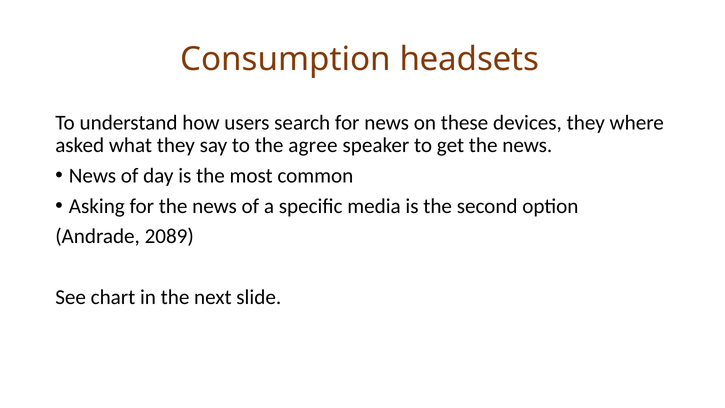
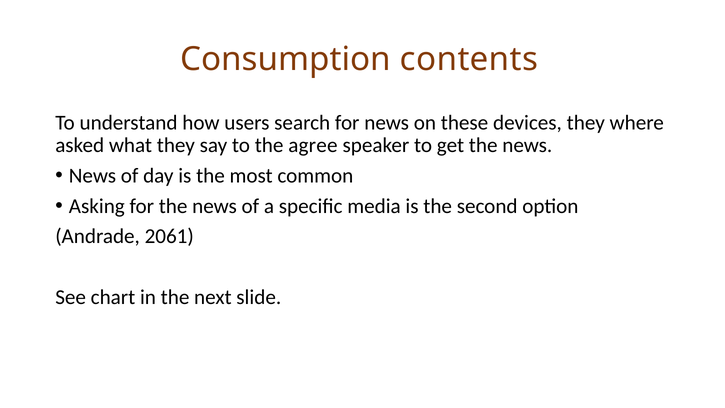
headsets: headsets -> contents (469, 59)
2089: 2089 -> 2061 (169, 236)
